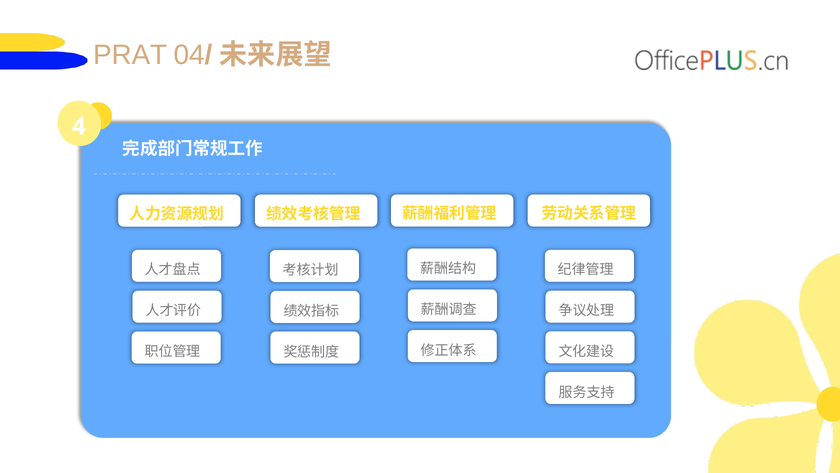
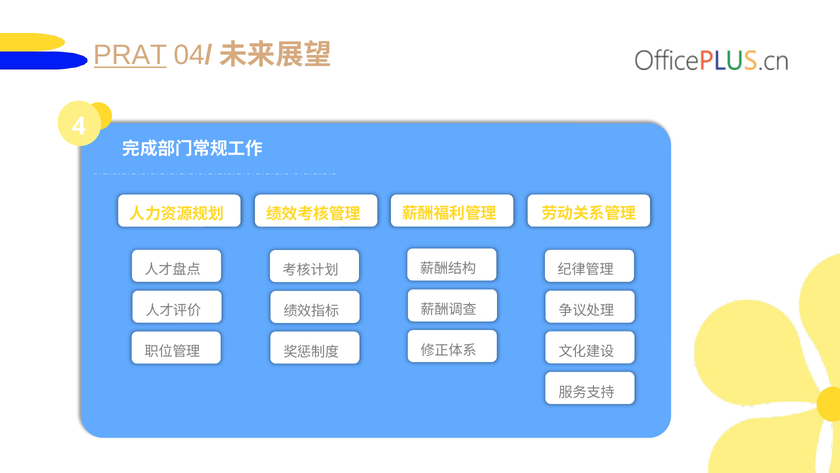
PRAT underline: none -> present (130, 55)
